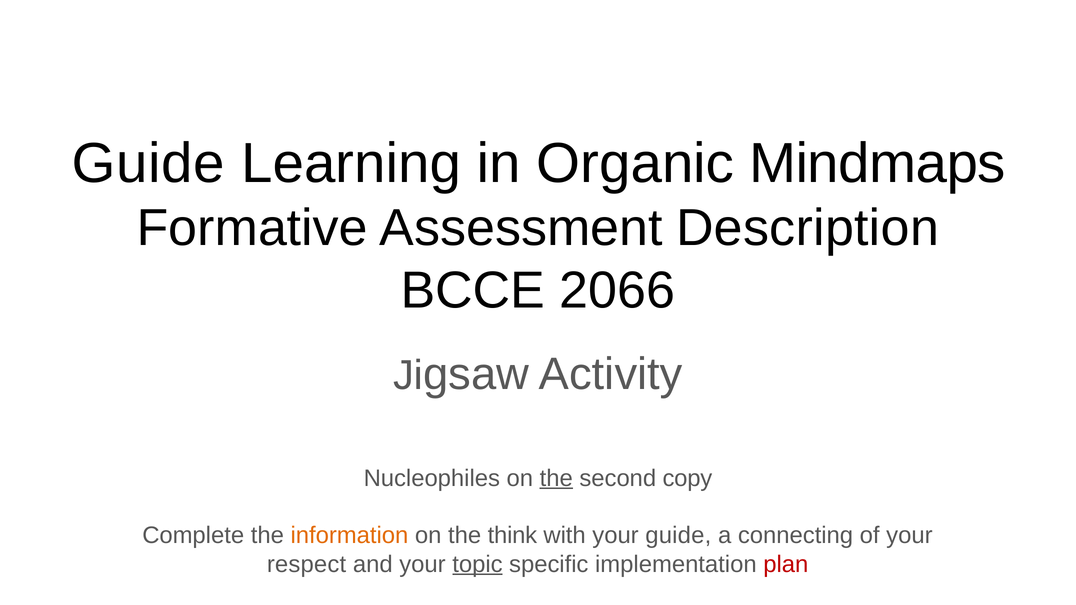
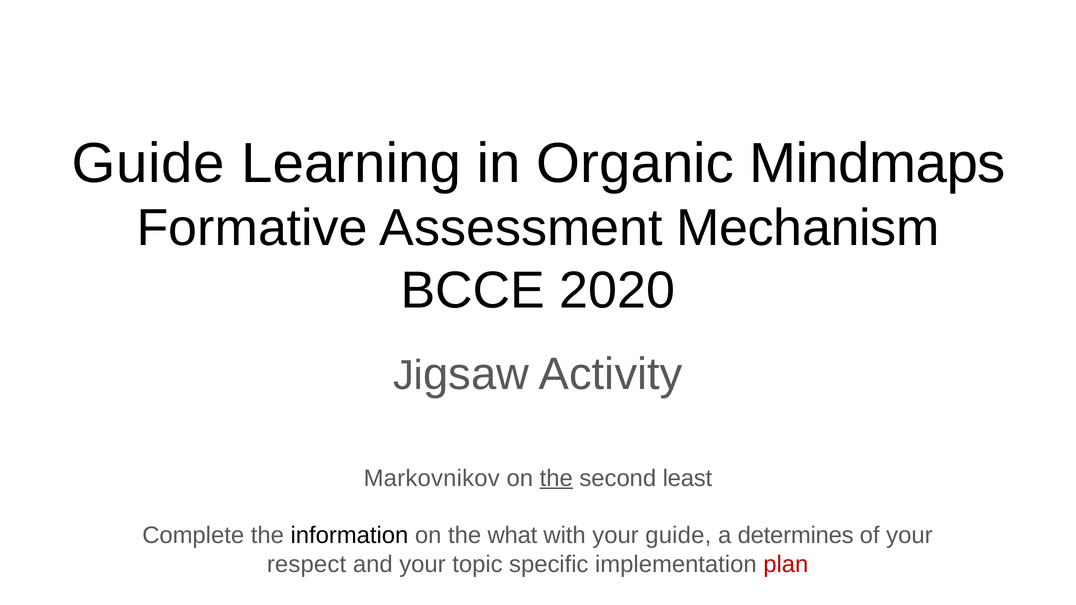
Description: Description -> Mechanism (808, 228)
2066: 2066 -> 2020 (617, 291)
Nucleophiles: Nucleophiles -> Markovnikov (432, 478)
copy: copy -> least (687, 478)
information colour: orange -> black (349, 536)
think: think -> what (512, 536)
connecting: connecting -> determines (796, 536)
topic underline: present -> none (477, 564)
